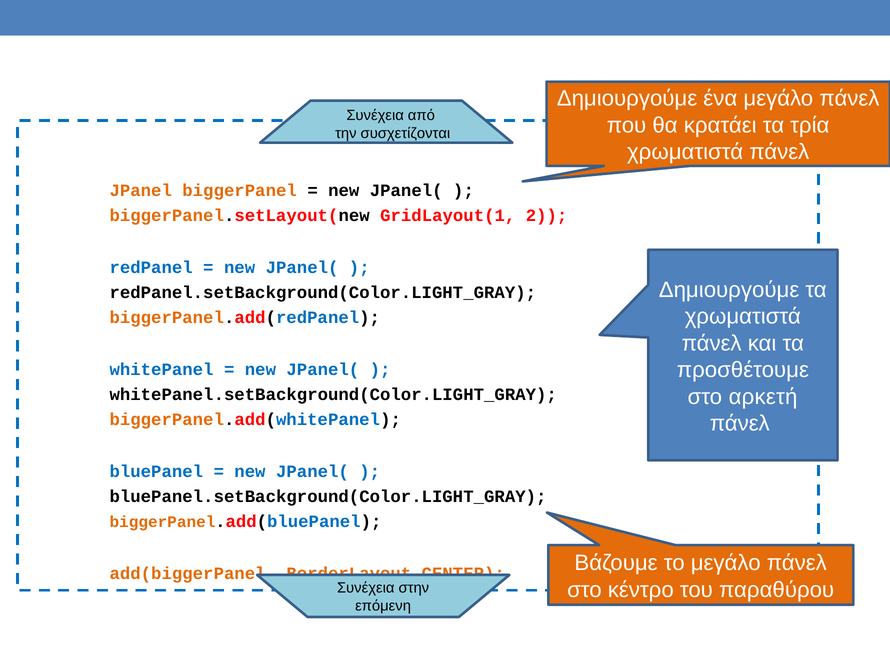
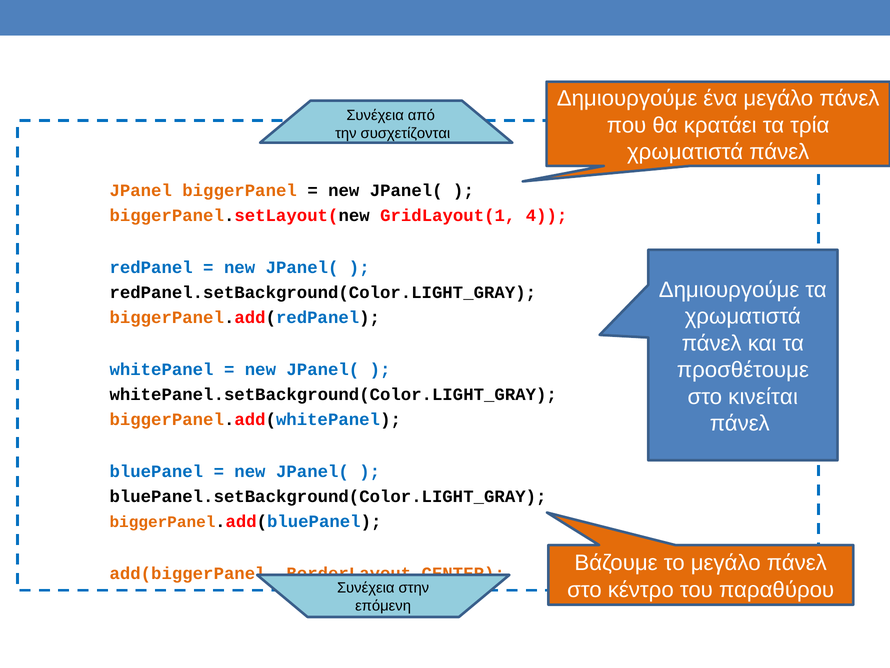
2: 2 -> 4 (547, 215)
αρκετή: αρκετή -> κινείται (763, 396)
